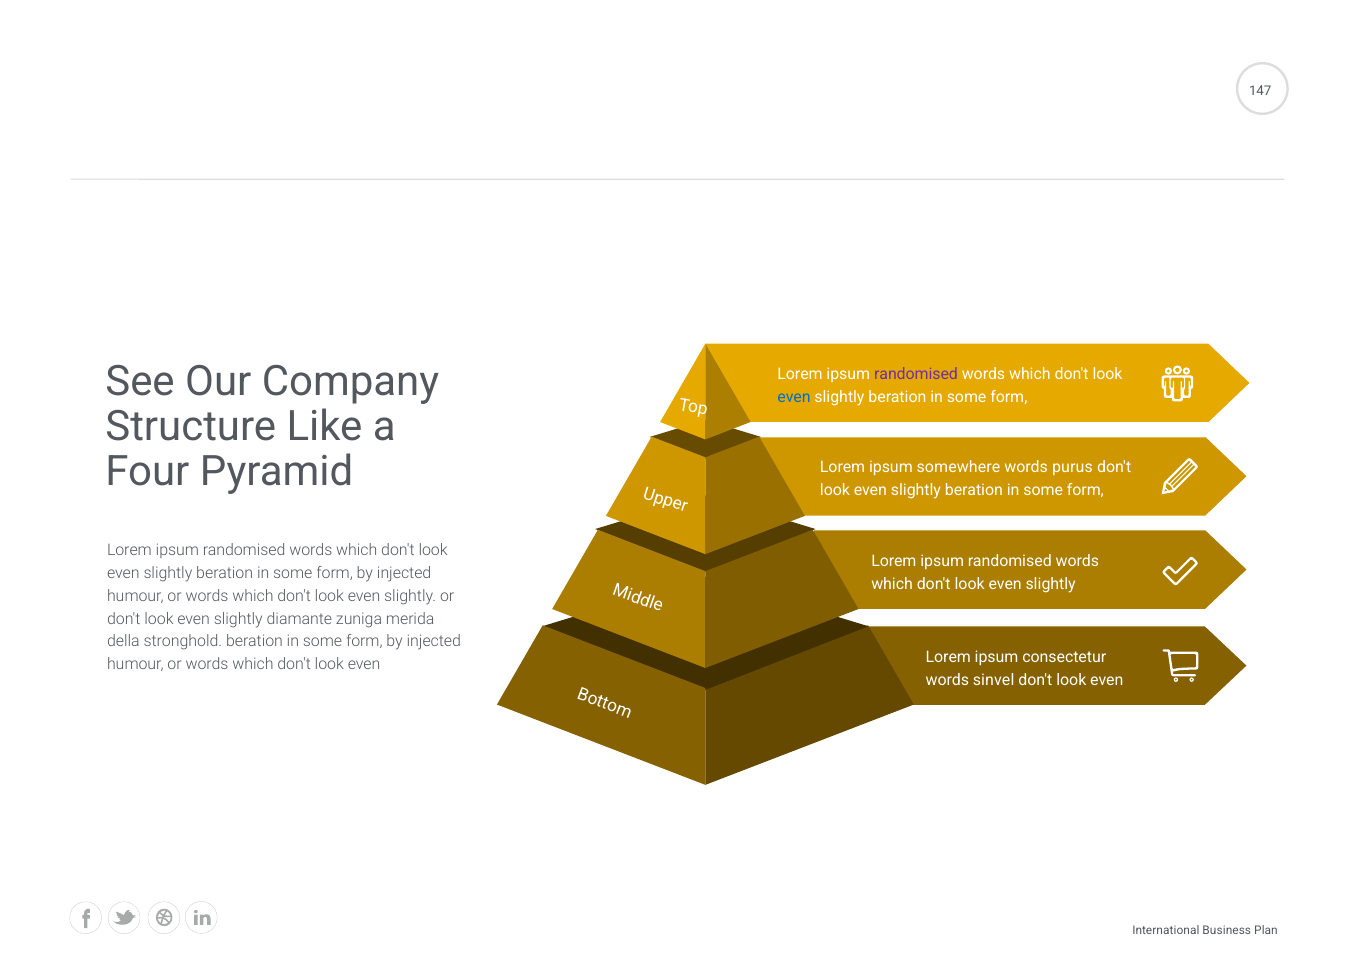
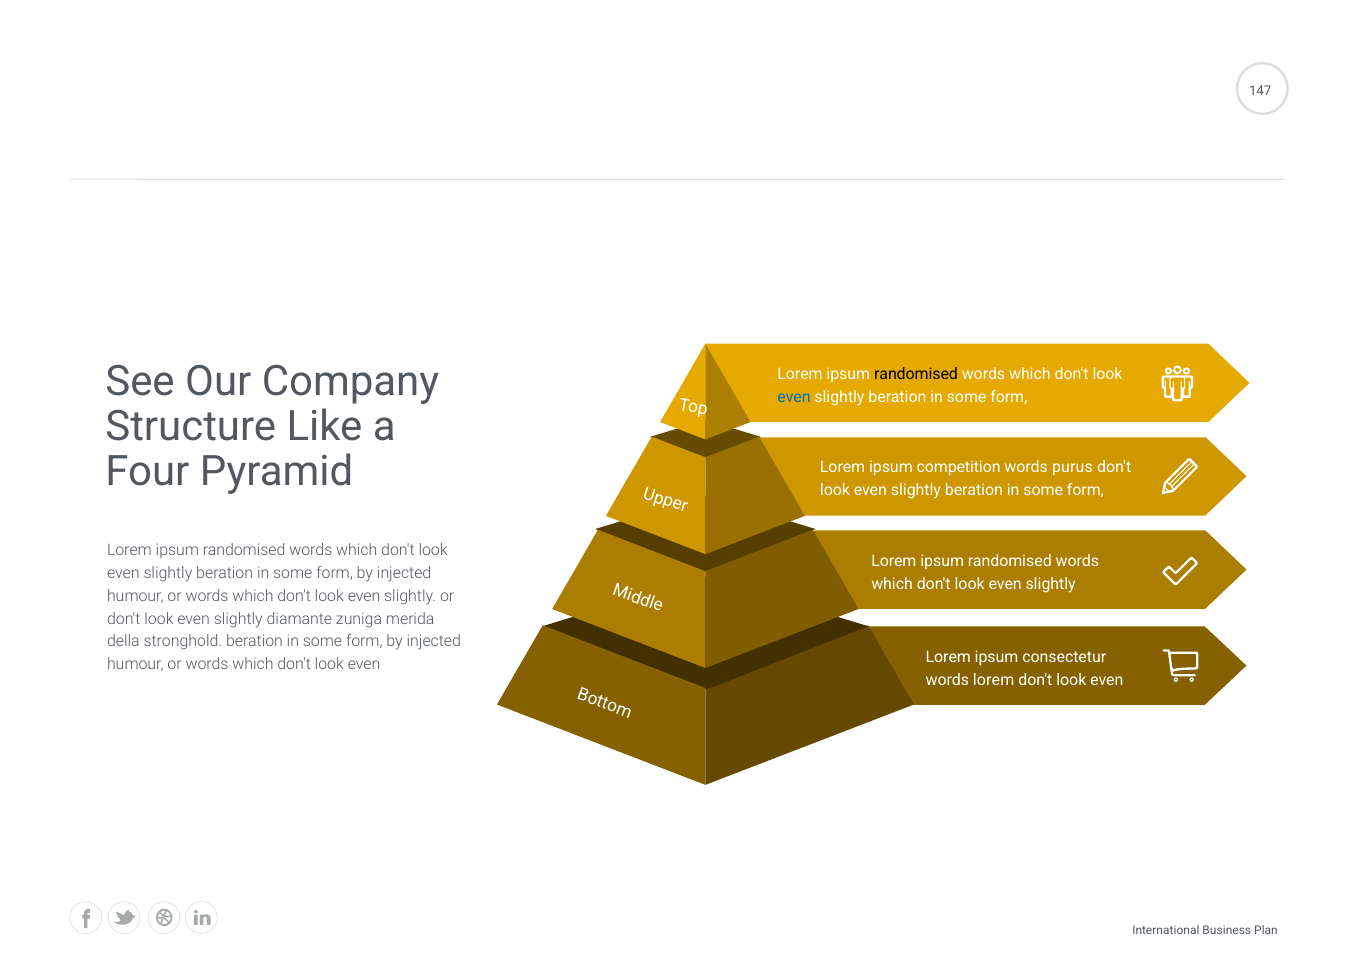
randomised colour: purple -> black (916, 374)
somewhere: somewhere -> competition (959, 467)
words sinvel: sinvel -> lorem (994, 680)
